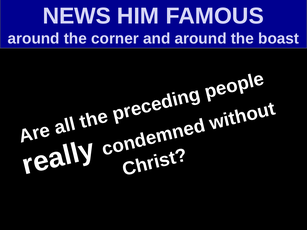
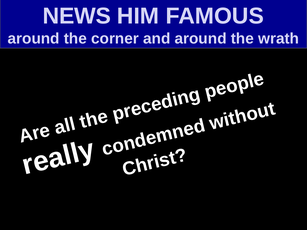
boast: boast -> wrath (279, 39)
